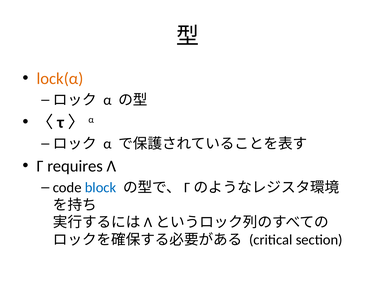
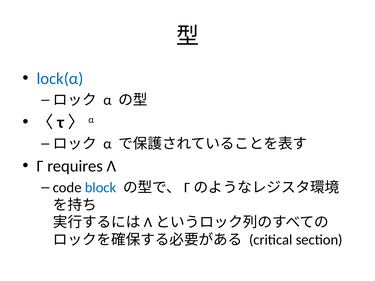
lock(α colour: orange -> blue (60, 79)
